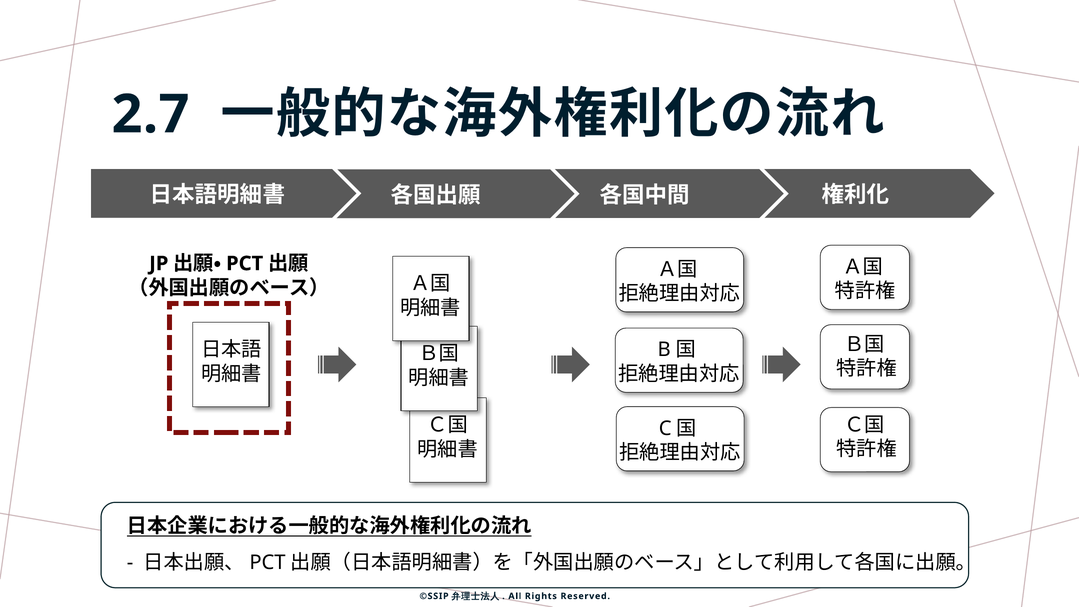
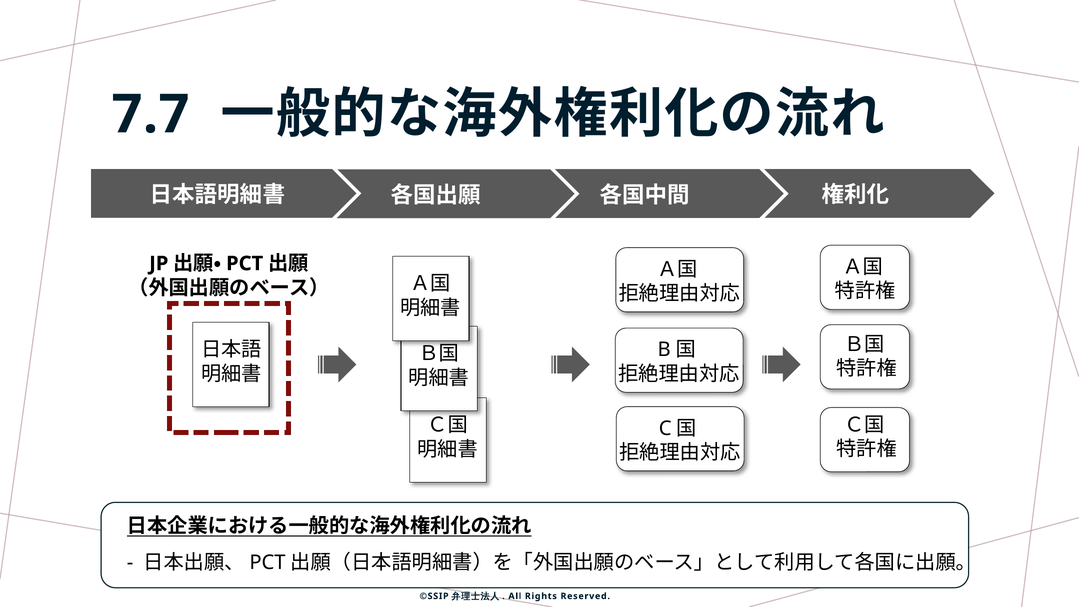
2.7: 2.7 -> 7.7 (151, 115)
